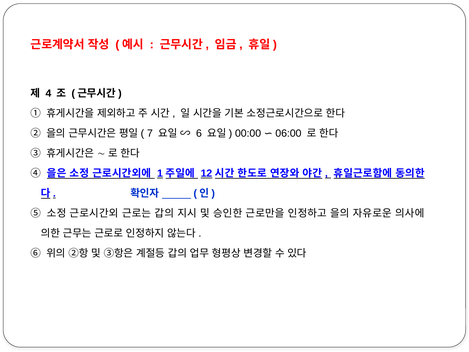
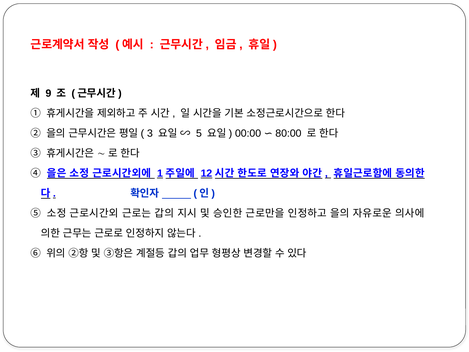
4: 4 -> 9 (48, 93)
7: 7 -> 3 (150, 133)
6: 6 -> 5 (199, 133)
06:00: 06:00 -> 80:00 (288, 133)
